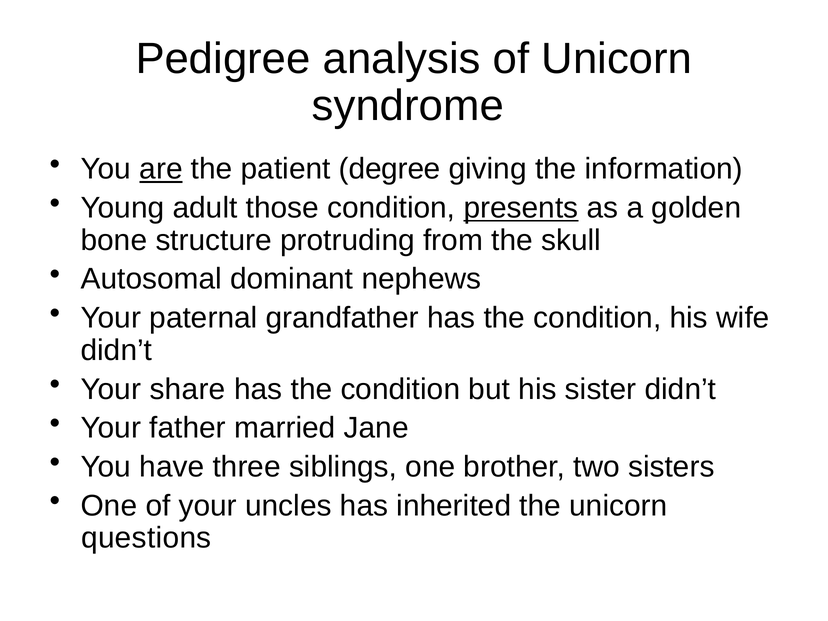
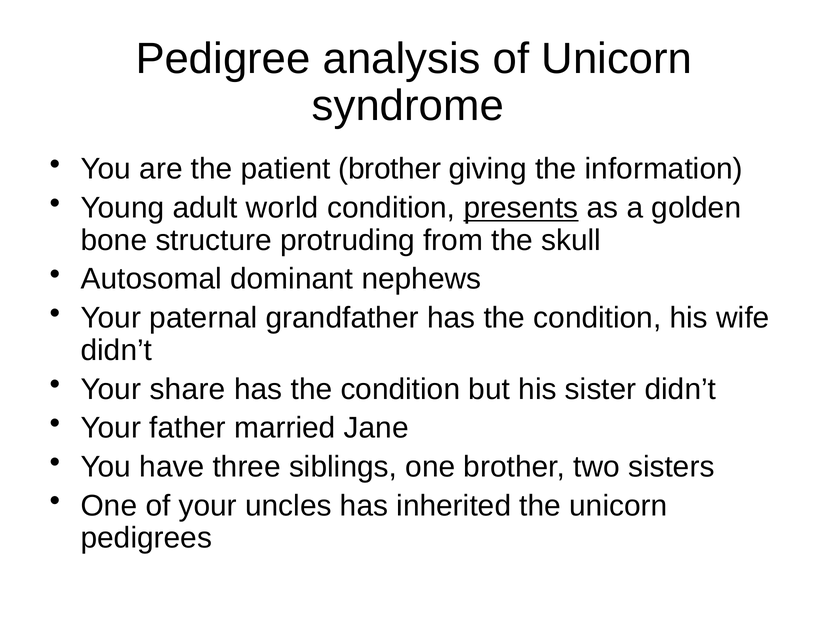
are underline: present -> none (161, 169)
patient degree: degree -> brother (390, 169)
those: those -> world (282, 208)
questions: questions -> pedigrees (146, 538)
